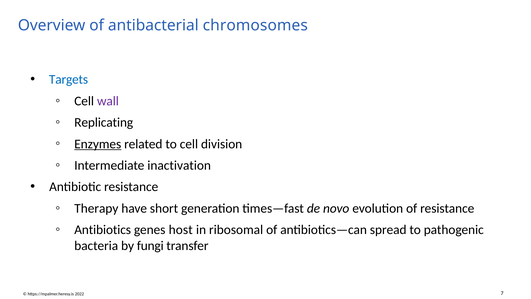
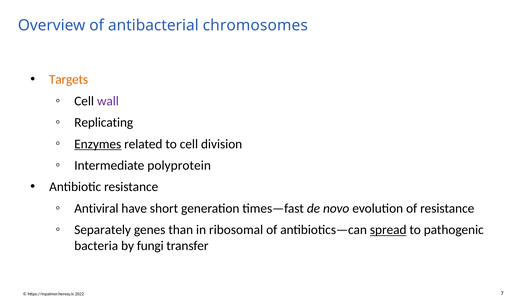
Targets colour: blue -> orange (69, 79)
inactivation: inactivation -> polyprotein (179, 165)
Therapy: Therapy -> Antiviral (96, 208)
Antibiotics: Antibiotics -> Separately (103, 230)
host: host -> than (181, 230)
spread underline: none -> present (388, 230)
